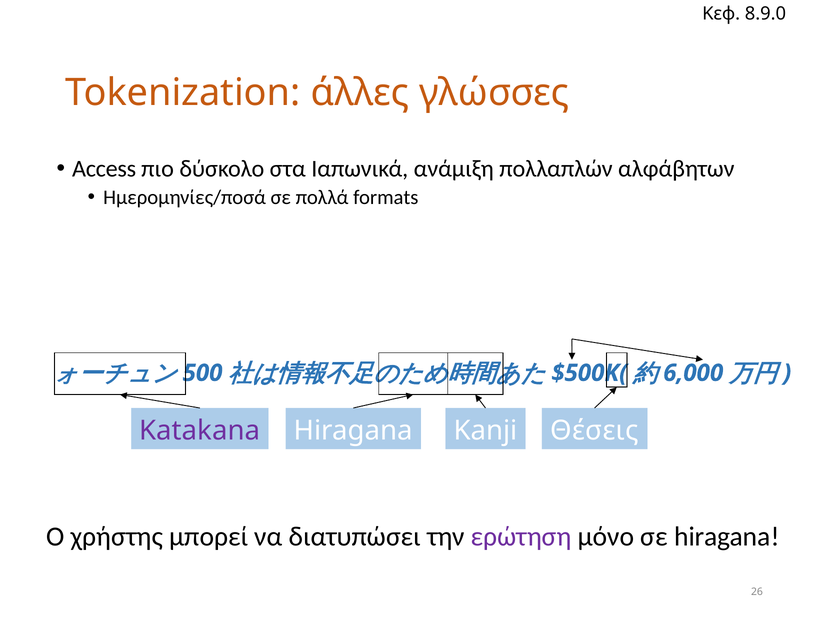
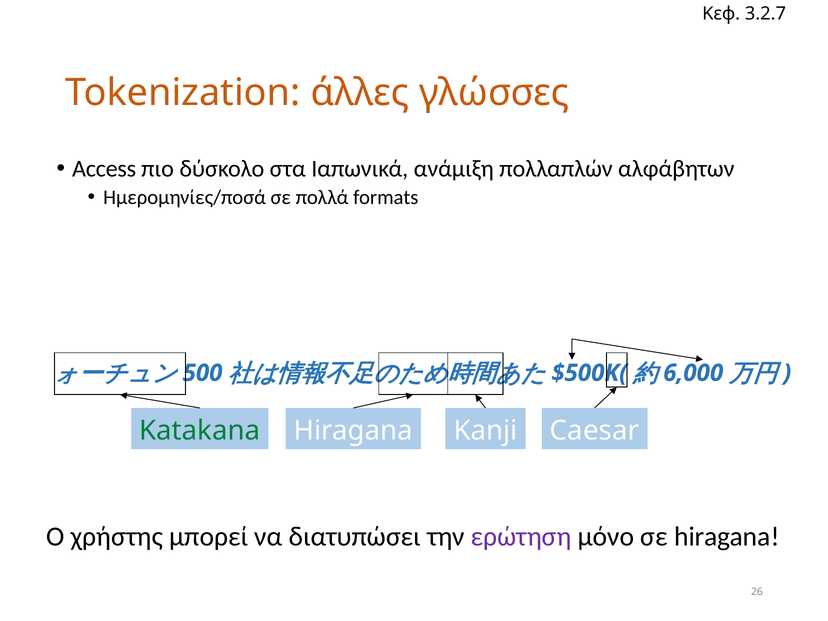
8.9.0: 8.9.0 -> 3.2.7 (765, 14)
Katakana colour: purple -> green (200, 431)
Θέσεις: Θέσεις -> Caesar (595, 431)
